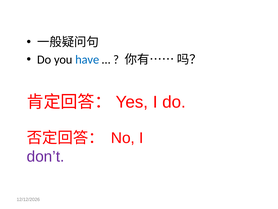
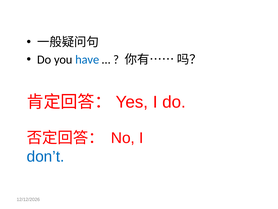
don’t colour: purple -> blue (45, 156)
